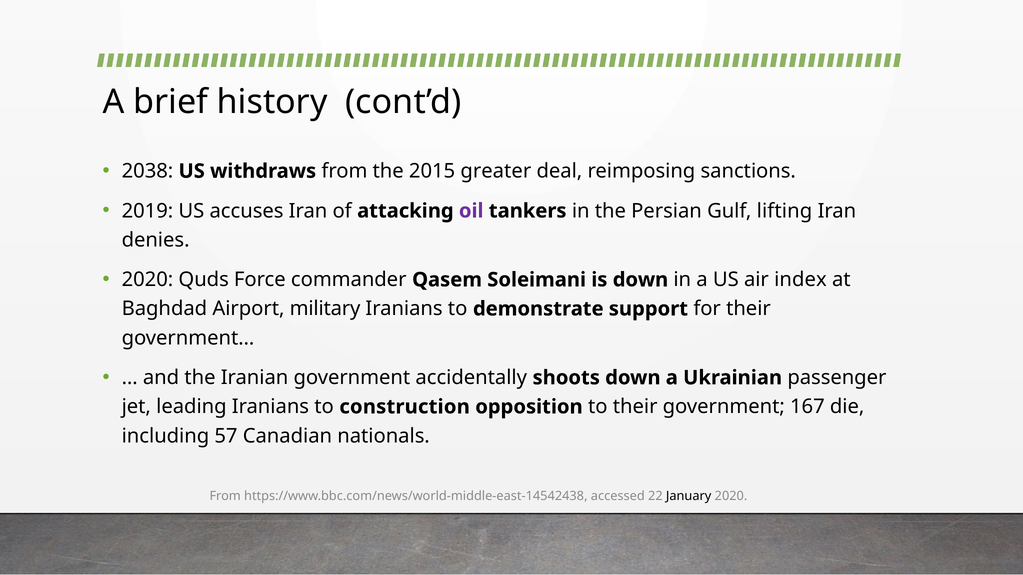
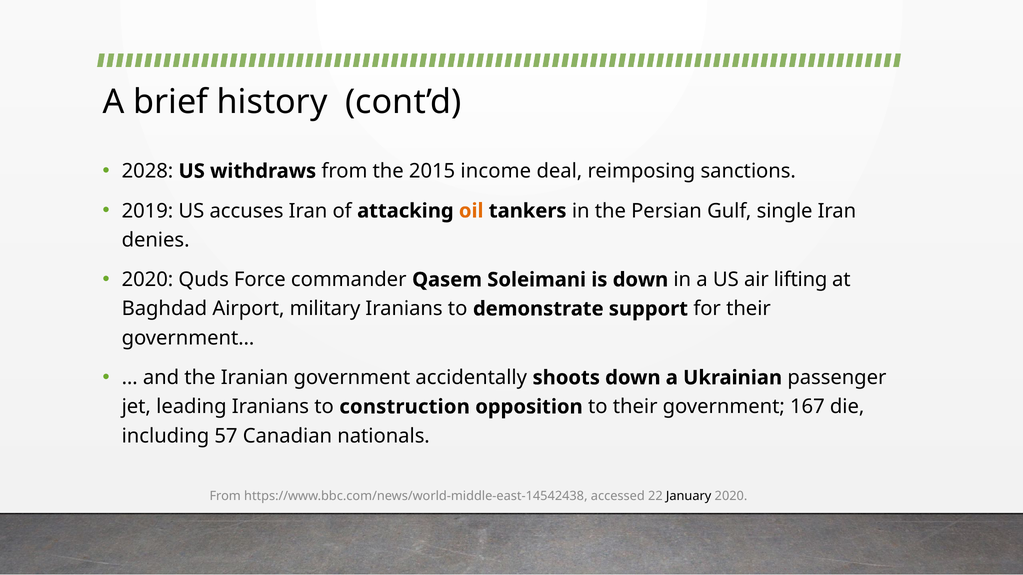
2038: 2038 -> 2028 (147, 171)
greater: greater -> income (496, 171)
oil colour: purple -> orange (471, 211)
lifting: lifting -> single (785, 211)
index: index -> lifting (801, 280)
